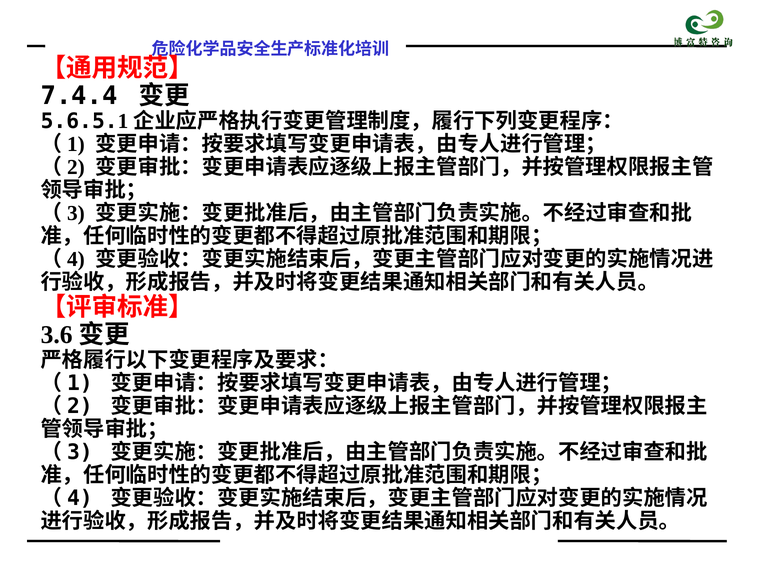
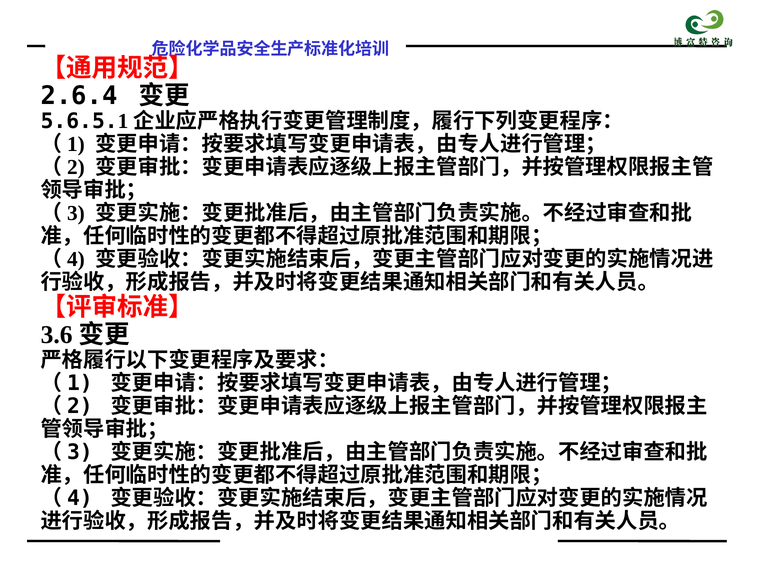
7.4.4: 7.4.4 -> 2.6.4 (79, 96)
